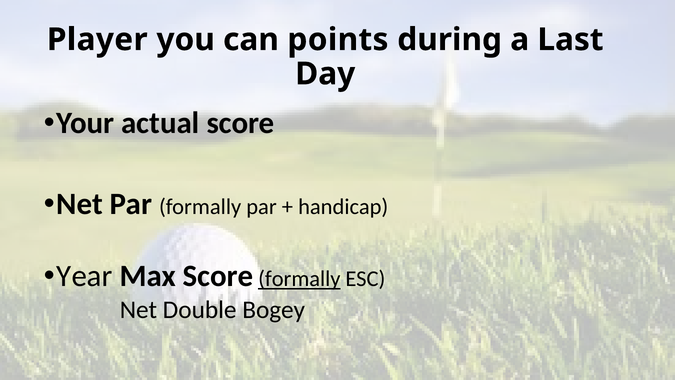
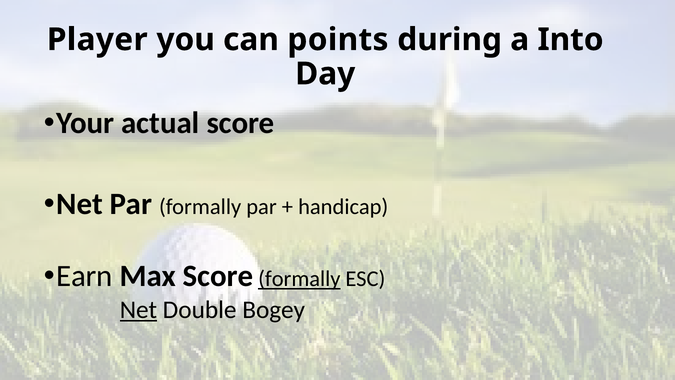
Last: Last -> Into (570, 40)
Year: Year -> Earn (85, 276)
Net underline: none -> present (138, 310)
